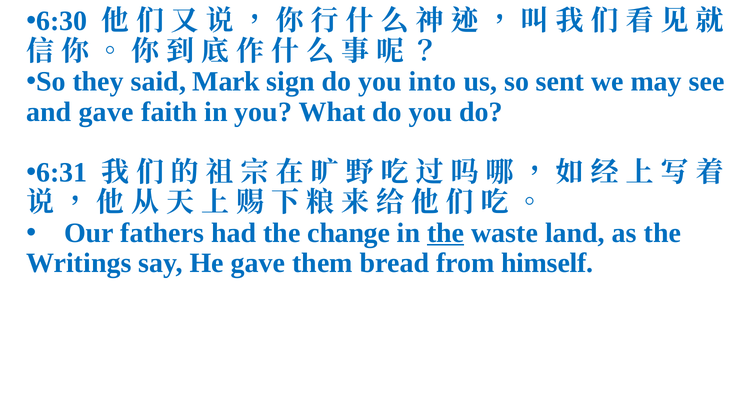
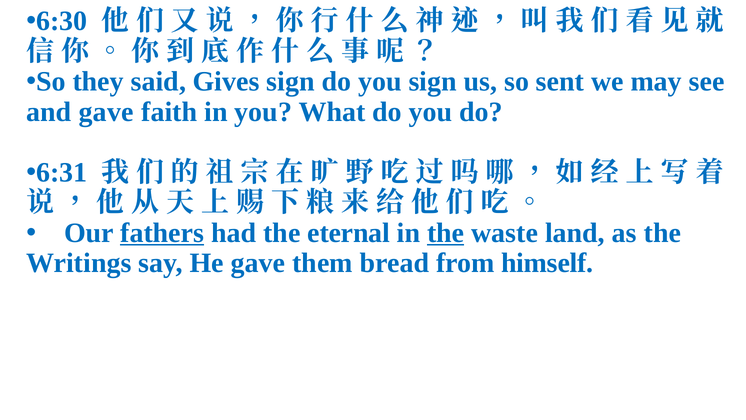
Mark: Mark -> Gives (226, 82)
you into: into -> sign (433, 82)
fathers underline: none -> present (162, 233)
change: change -> eternal (349, 233)
